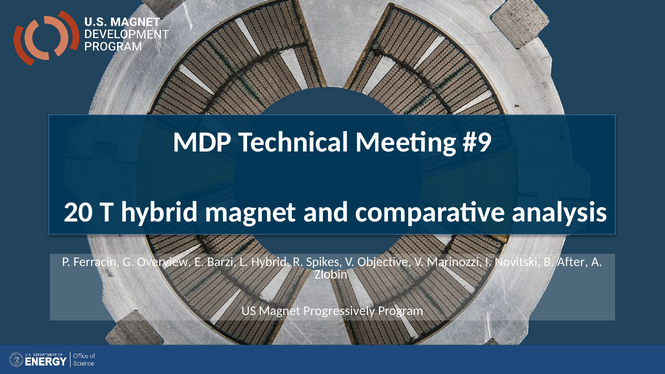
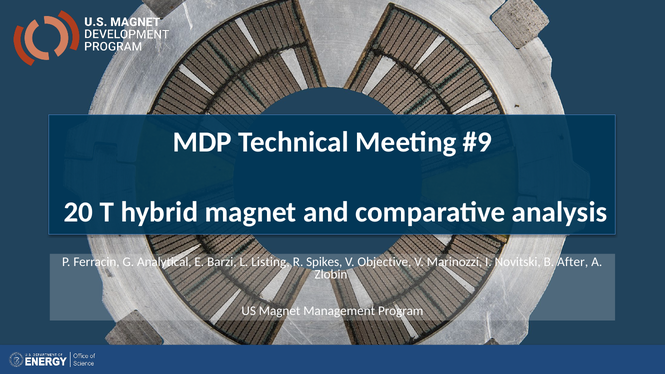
Overview: Overview -> Analytical (164, 262)
L Hybrid: Hybrid -> Listing (271, 262)
Progressively: Progressively -> Management (339, 311)
